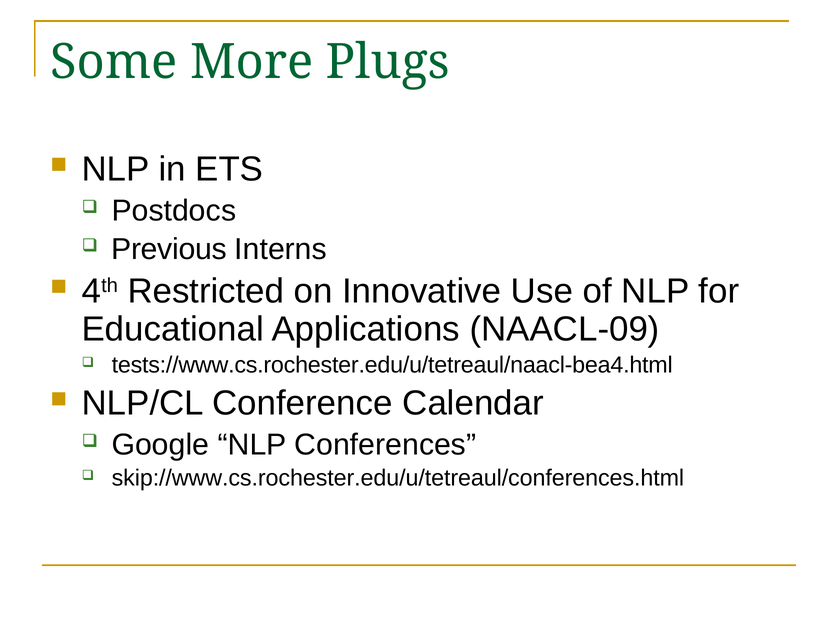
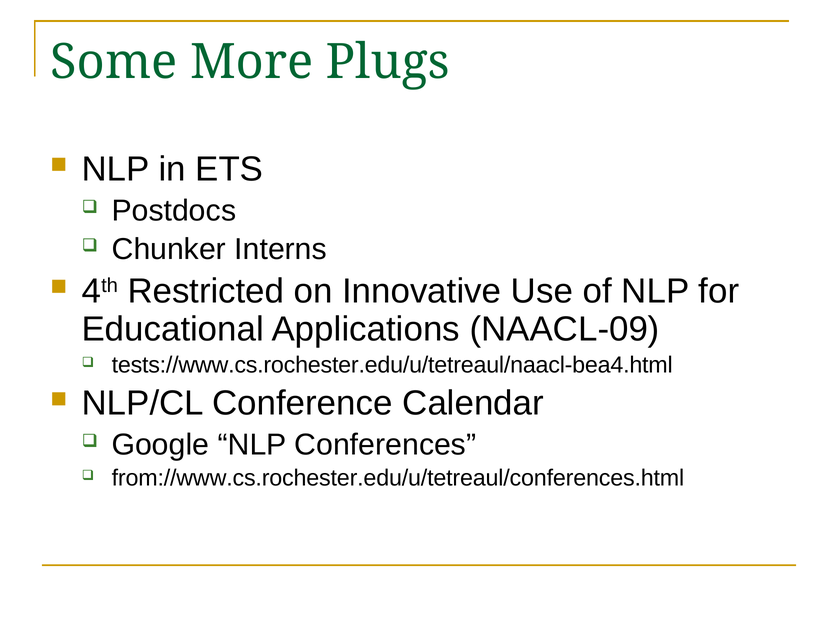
Previous: Previous -> Chunker (169, 249)
skip://www.cs.rochester.edu/u/tetreaul/conferences.html: skip://www.cs.rochester.edu/u/tetreaul/conferences.html -> from://www.cs.rochester.edu/u/tetreaul/conferences.html (398, 479)
